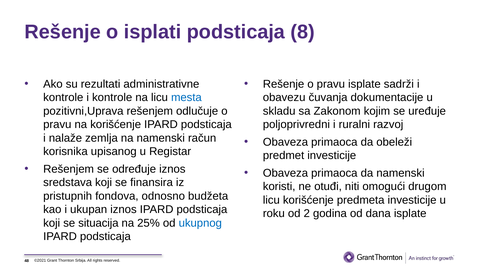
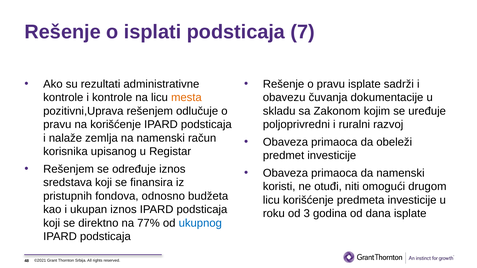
8: 8 -> 7 (303, 32)
mesta colour: blue -> orange (186, 98)
2: 2 -> 3 (307, 214)
situacija: situacija -> direktno (98, 223)
25%: 25% -> 77% (148, 223)
